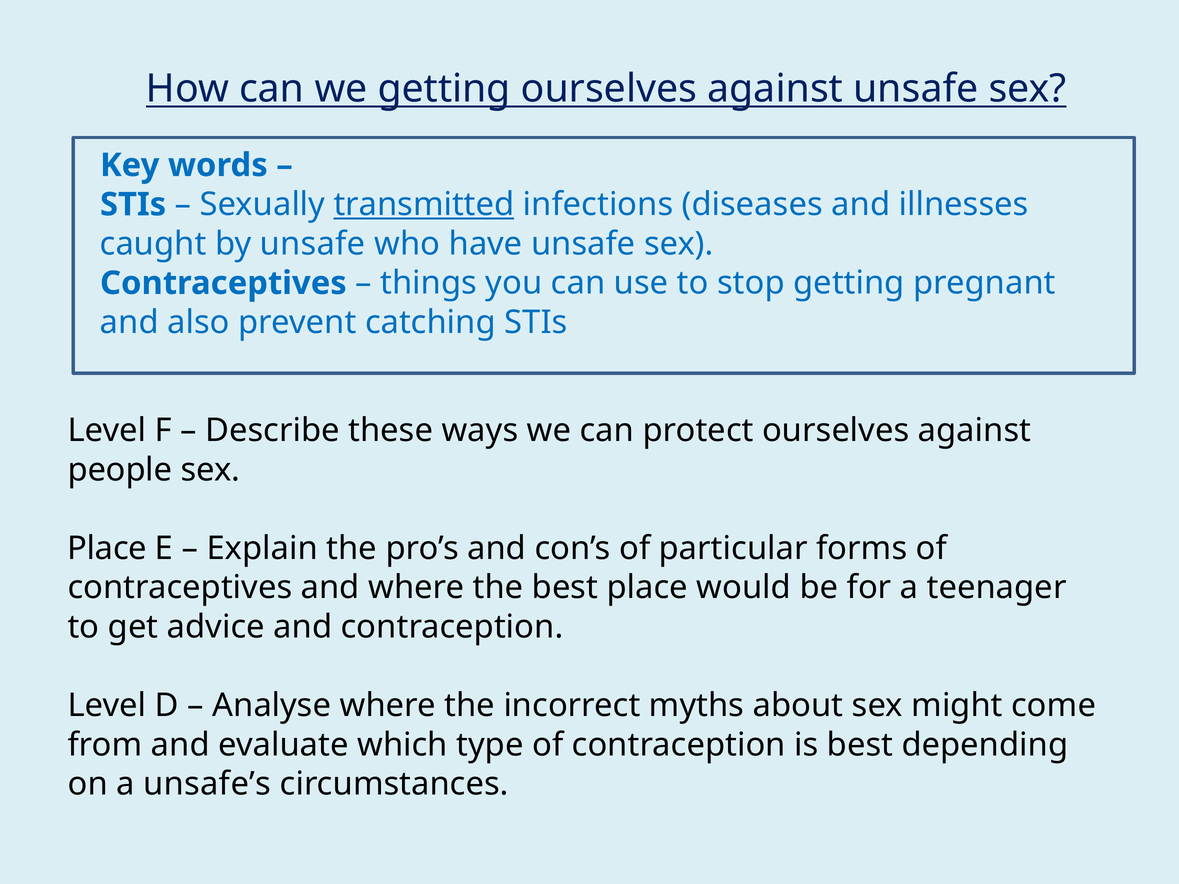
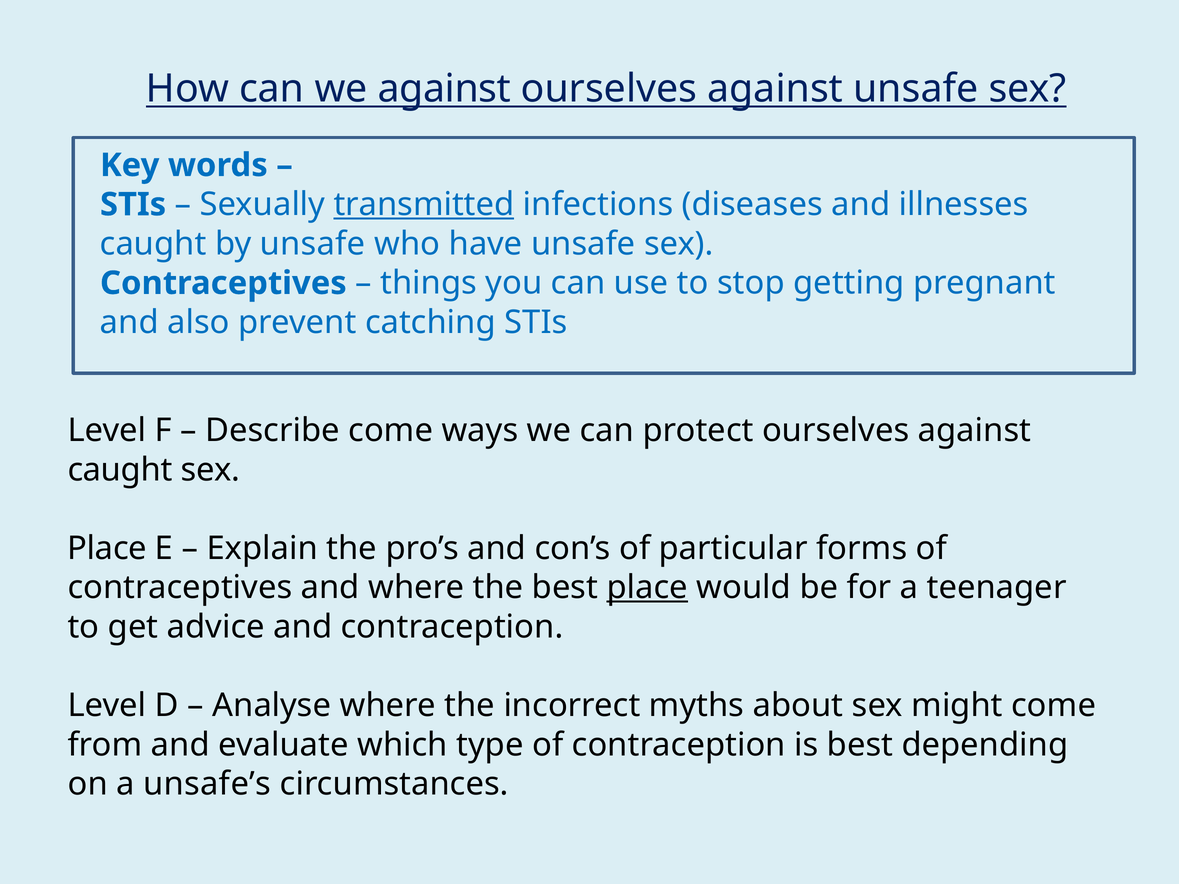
we getting: getting -> against (444, 89)
Describe these: these -> come (391, 431)
people: people -> caught (120, 470)
place underline: none -> present (647, 588)
